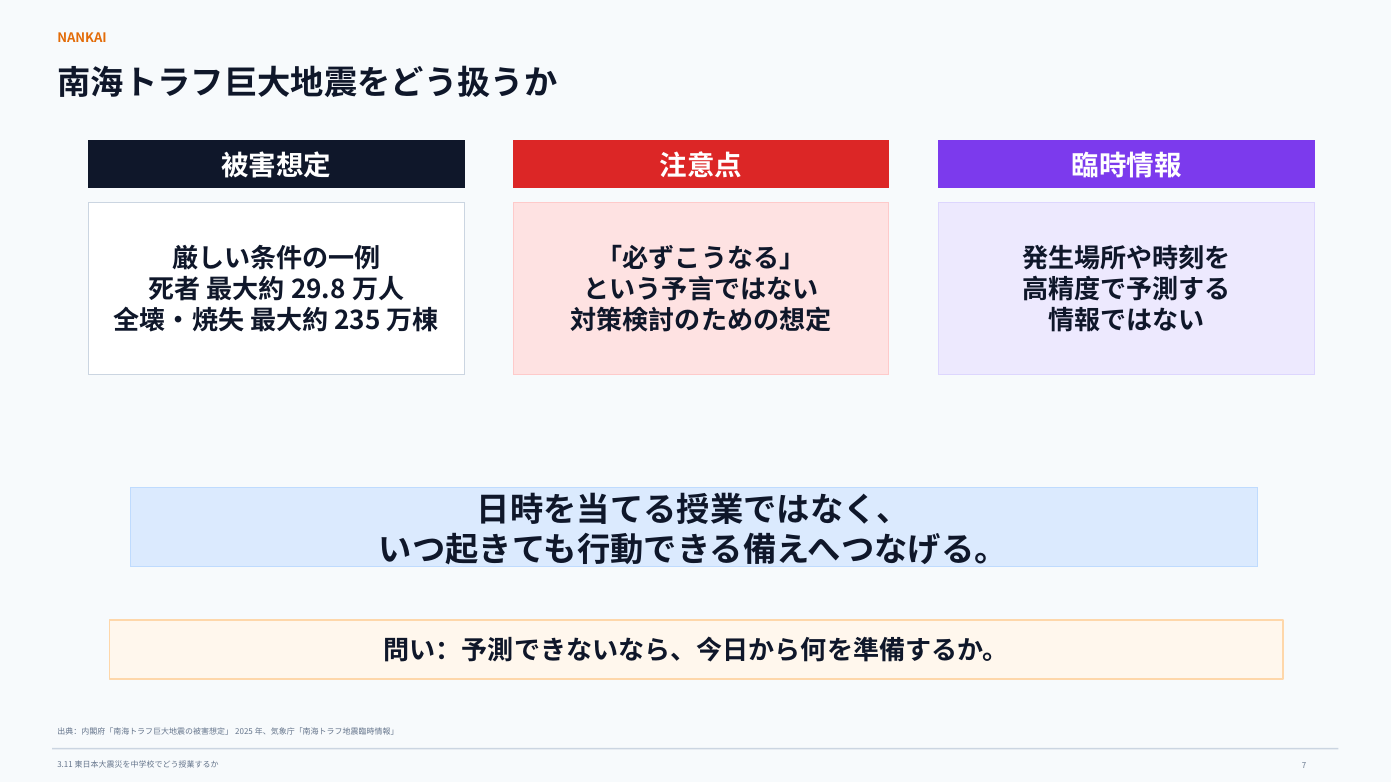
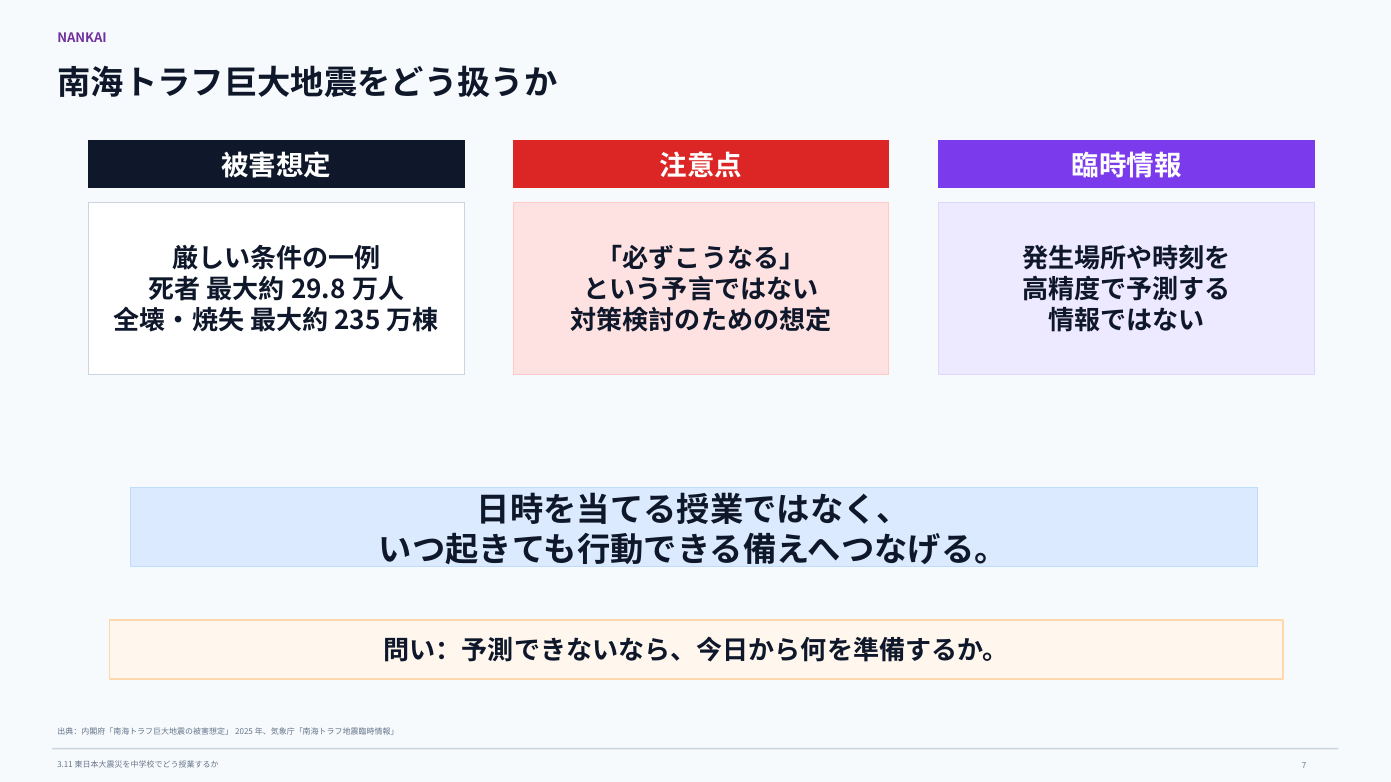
NANKAI colour: orange -> purple (82, 38)
